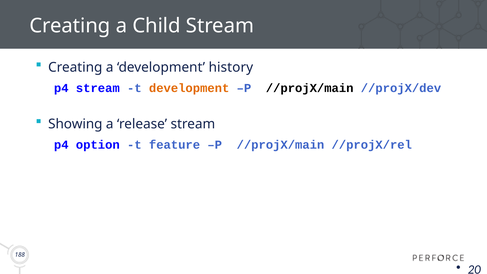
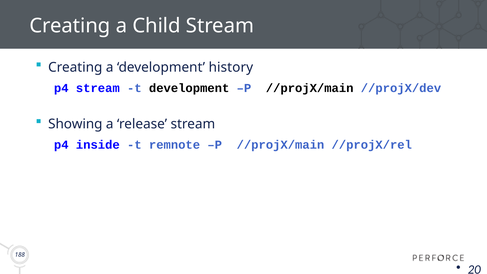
development colour: orange -> black (189, 88)
option: option -> inside (98, 145)
feature: feature -> remnote (175, 145)
